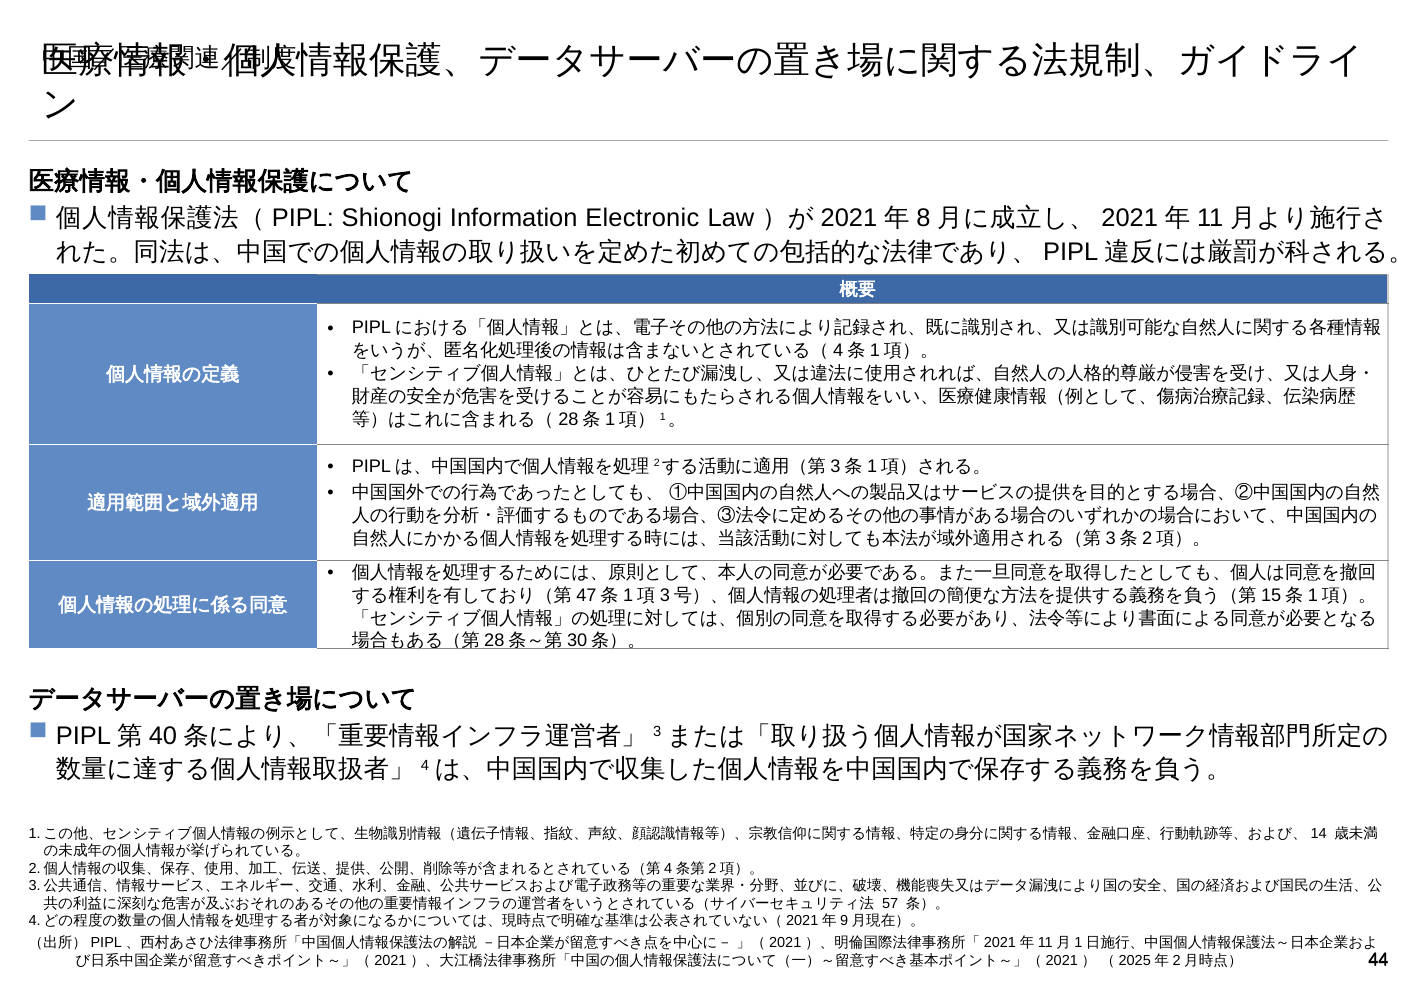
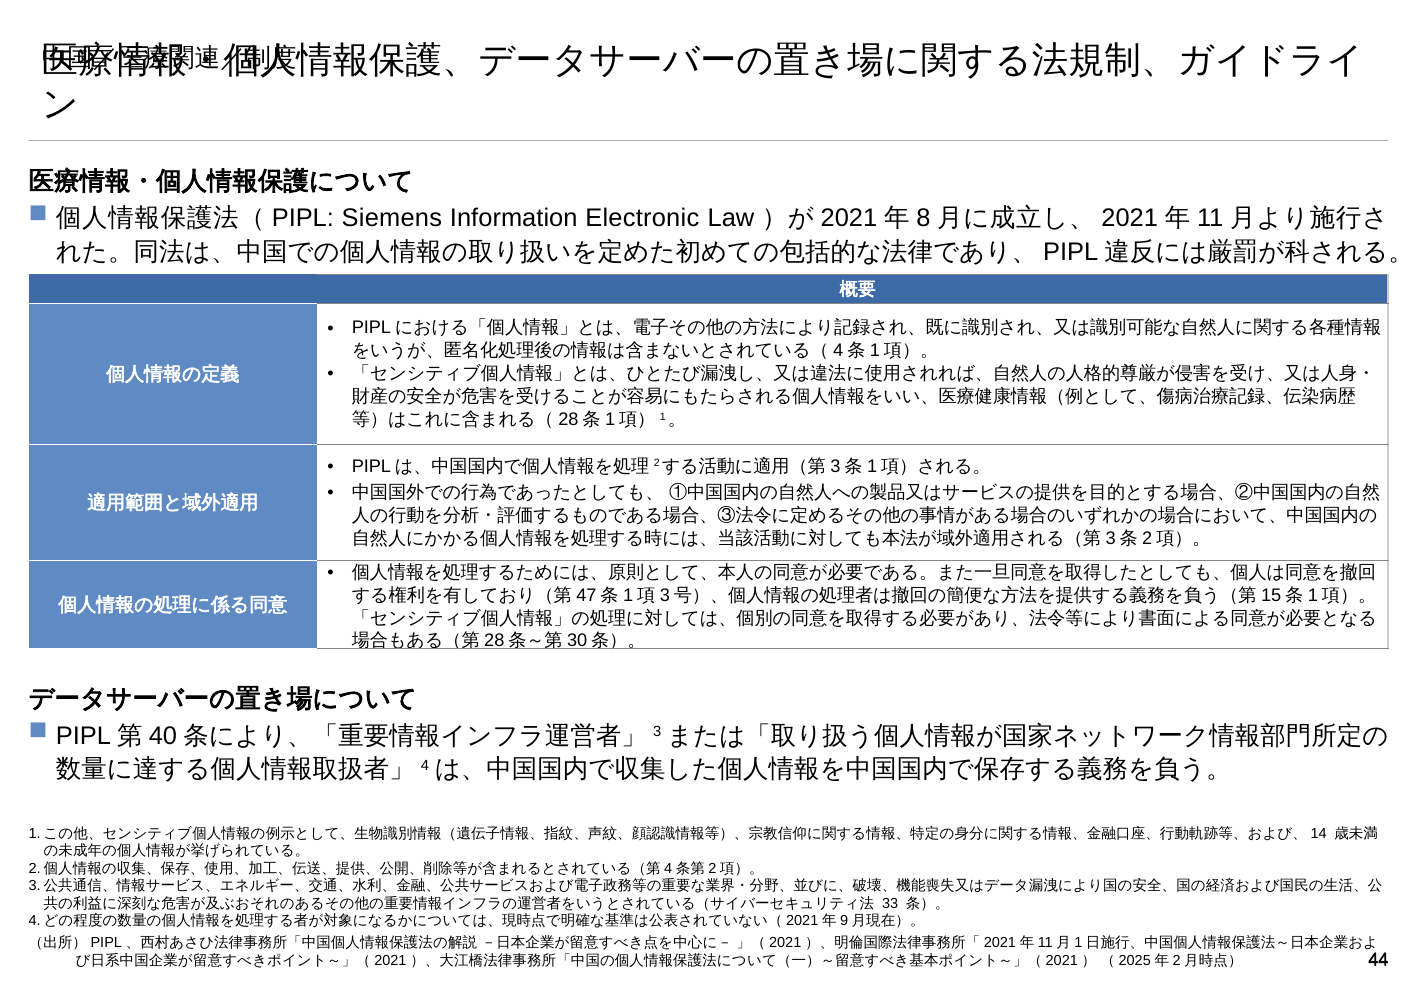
Shionogi: Shionogi -> Siemens (392, 218)
57: 57 -> 33 (890, 903)
